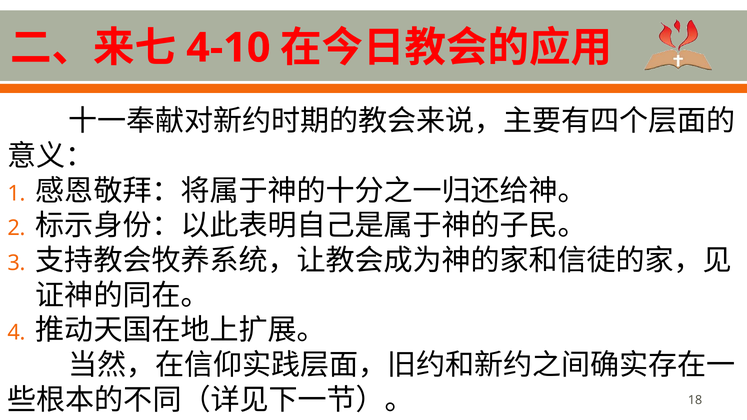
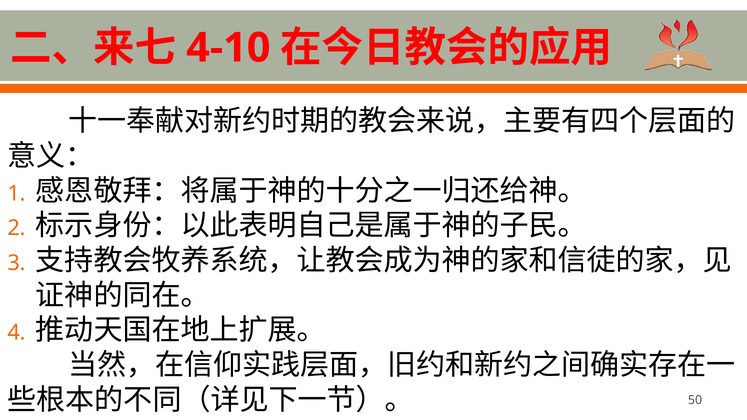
18: 18 -> 50 (695, 400)
